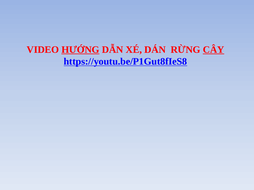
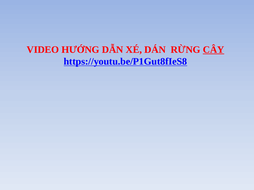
HƯỚNG underline: present -> none (80, 50)
